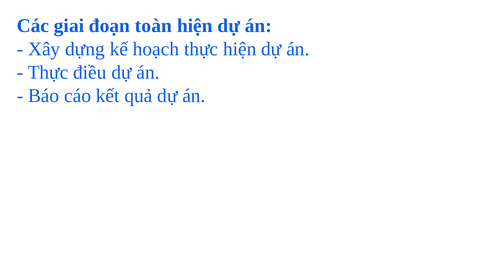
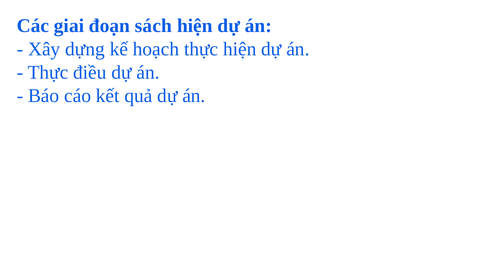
toàn: toàn -> sách (153, 26)
